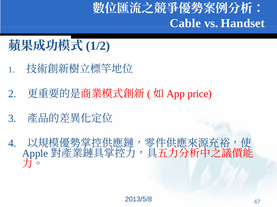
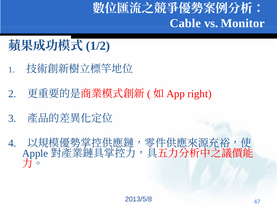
Handset: Handset -> Monitor (243, 23)
price: price -> right (200, 94)
